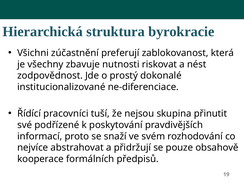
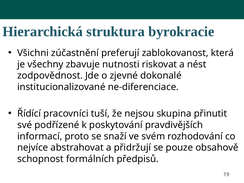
prostý: prostý -> zjevné (124, 76)
kooperace: kooperace -> schopnost (40, 159)
